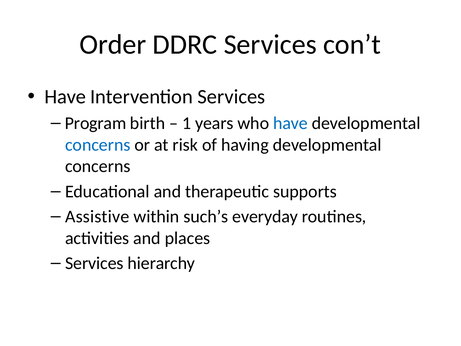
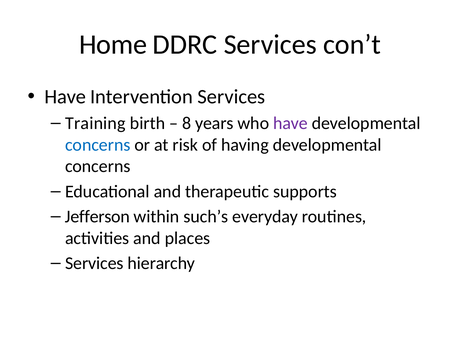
Order: Order -> Home (113, 45)
Program: Program -> Training (95, 123)
1: 1 -> 8 (187, 123)
have colour: blue -> purple (290, 123)
Assistive: Assistive -> Jefferson (97, 216)
